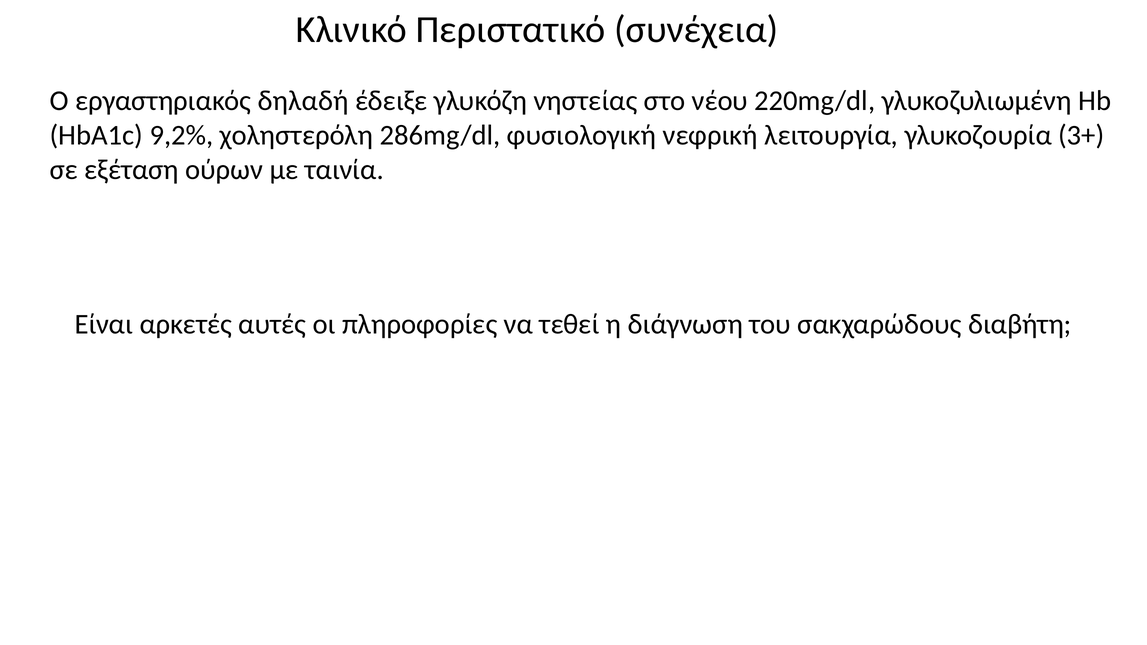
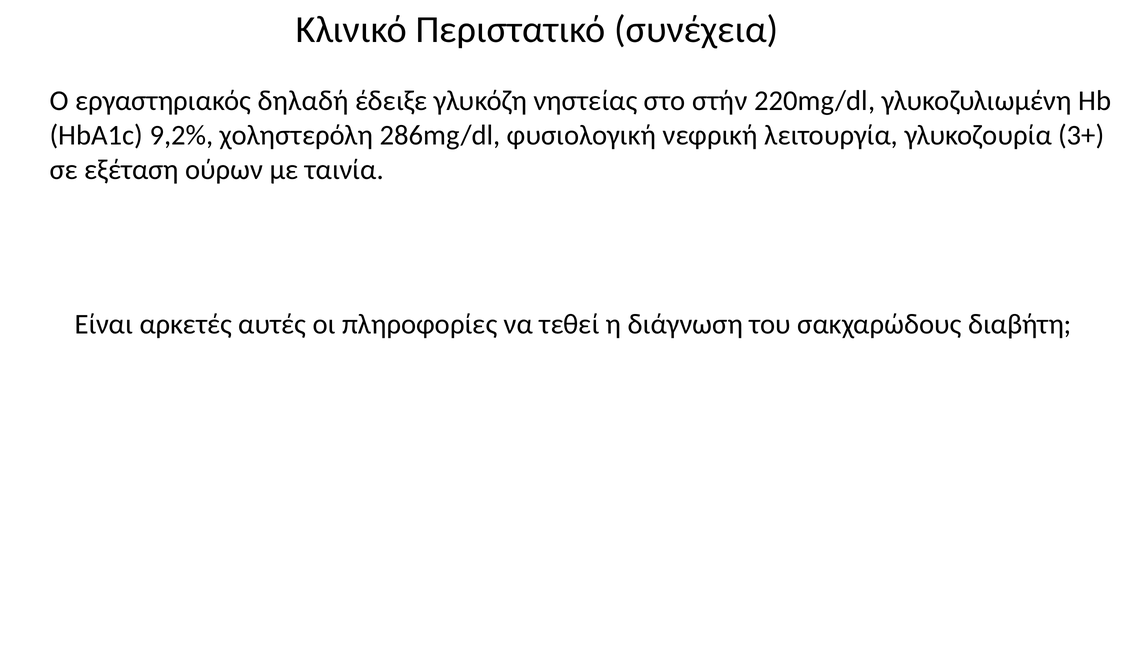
νέου: νέου -> στήν (720, 101)
